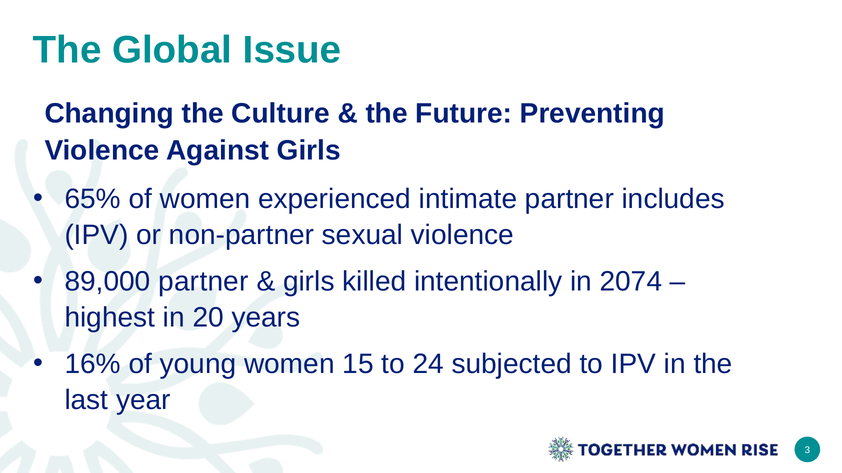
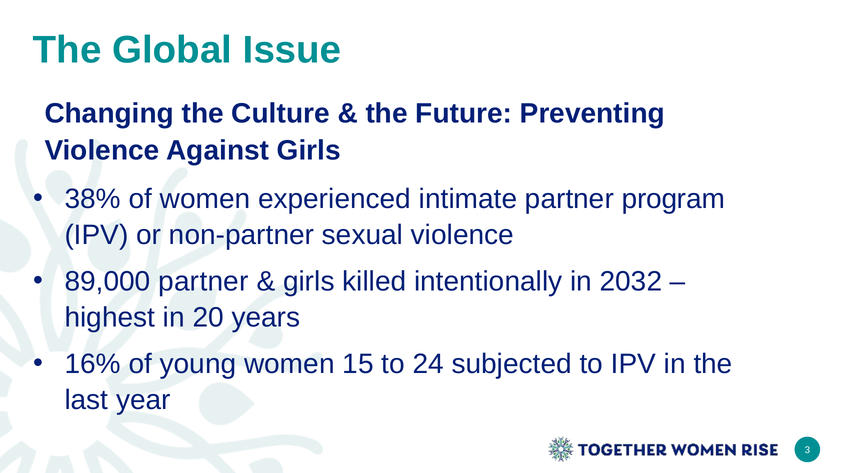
65%: 65% -> 38% (93, 199)
includes: includes -> program (673, 199)
2074: 2074 -> 2032 (631, 282)
